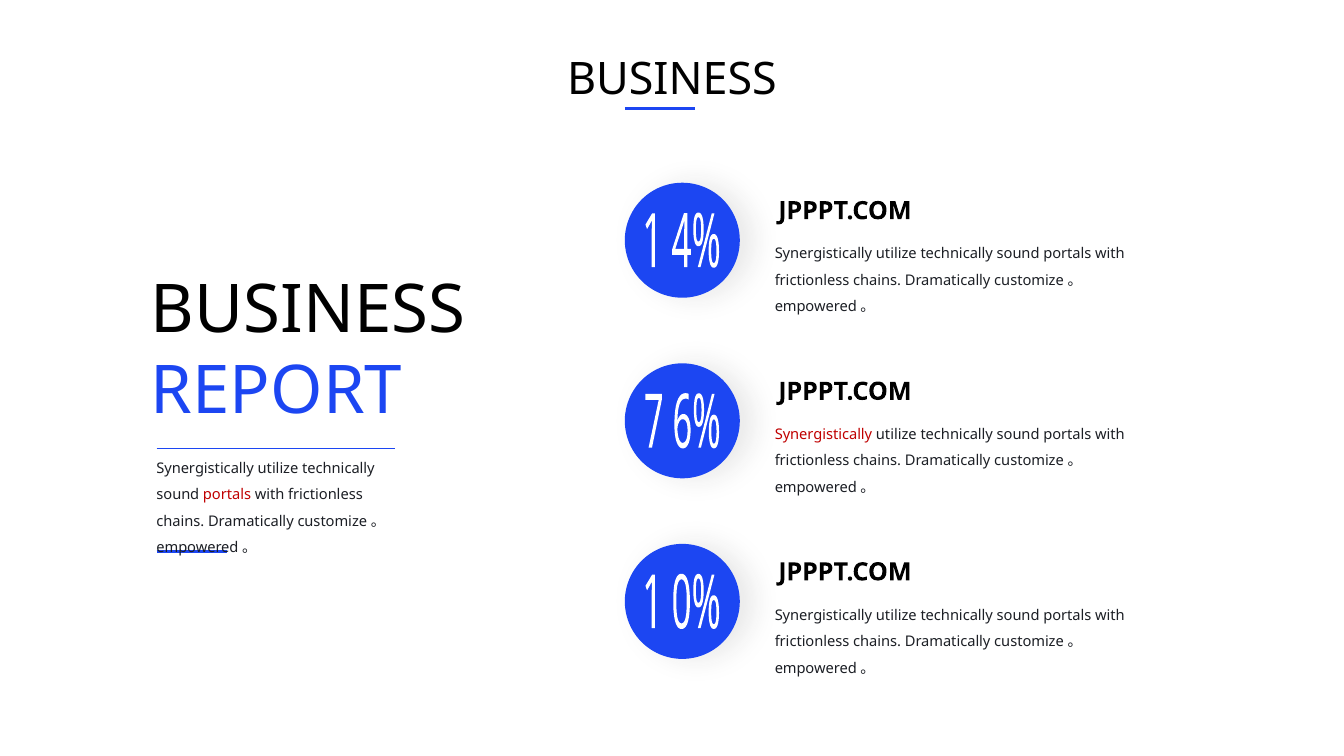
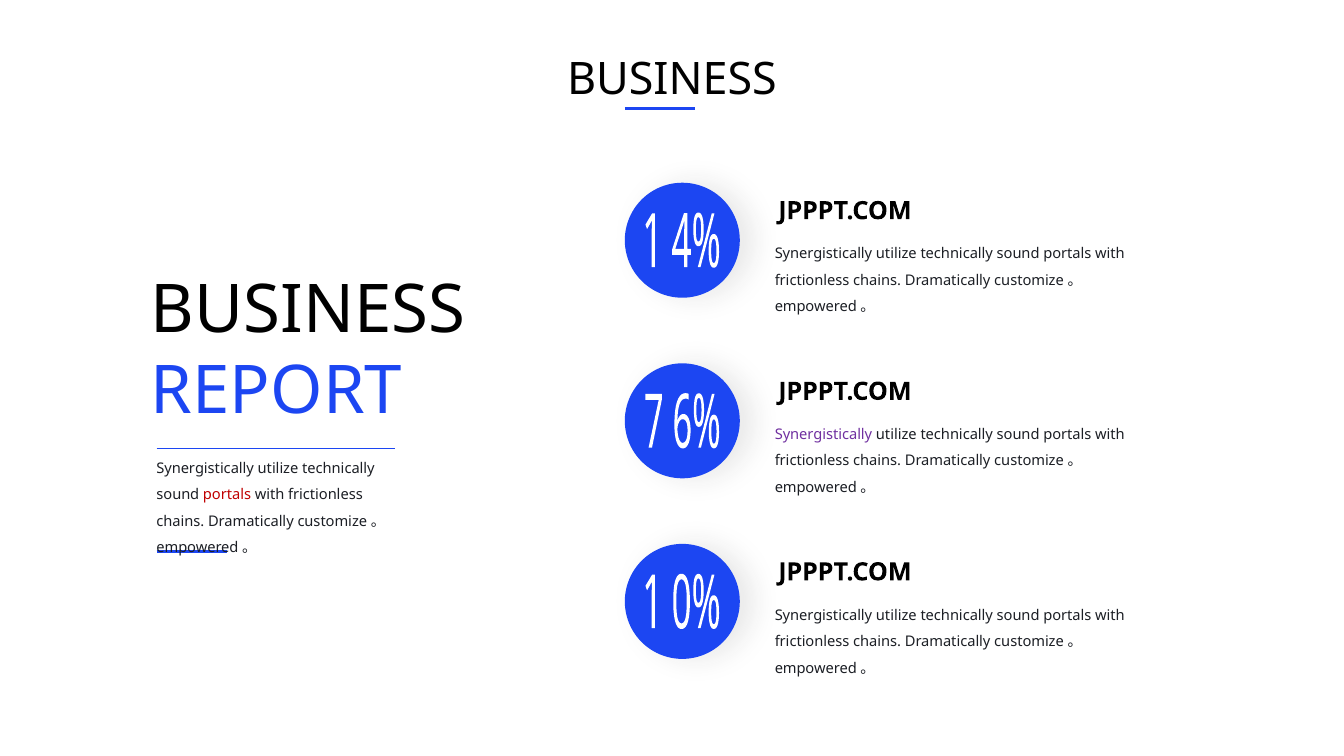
Synergistically colour: red -> purple (823, 435)
